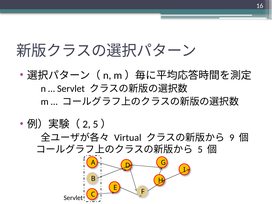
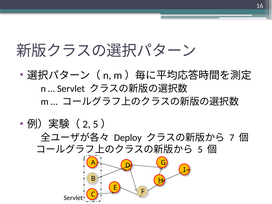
Virtual: Virtual -> Deploy (128, 138)
9: 9 -> 7 (232, 138)
